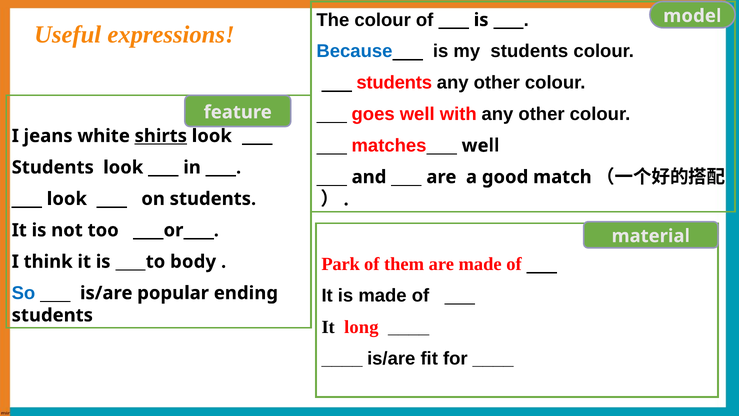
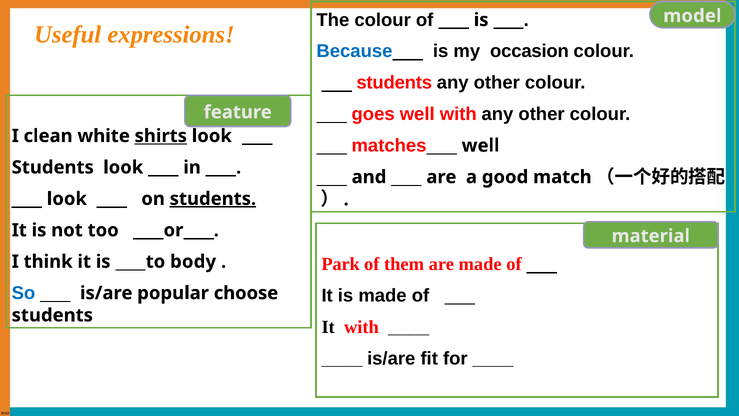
my students: students -> occasion (529, 51)
jeans: jeans -> clean (48, 136)
students underline: none -> present (213, 199)
ending: ending -> choose (246, 293)
It long: long -> with (361, 327)
